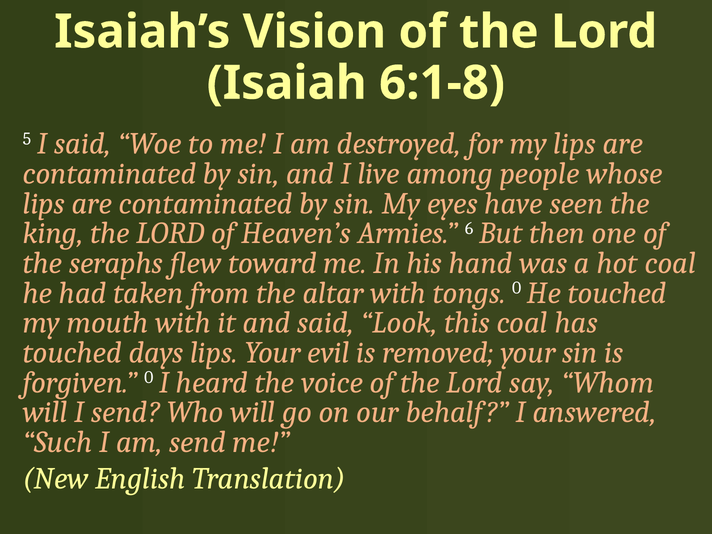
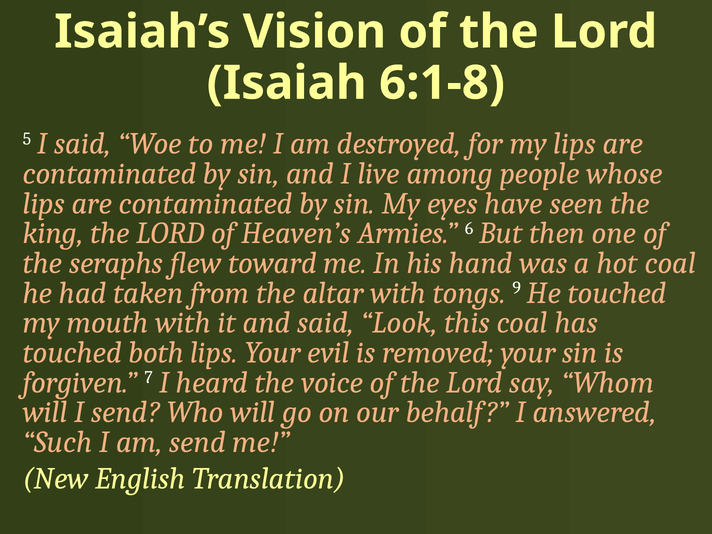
tongs 0: 0 -> 9 (517, 288)
days: days -> both (156, 353)
forgiven 0: 0 -> 7 (149, 378)
